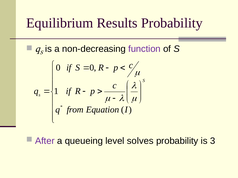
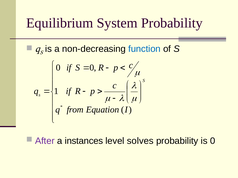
Results: Results -> System (117, 23)
function colour: purple -> blue (144, 49)
queueing: queueing -> instances (84, 141)
is 3: 3 -> 0 (213, 141)
